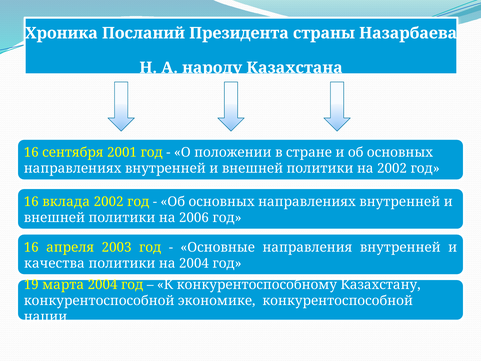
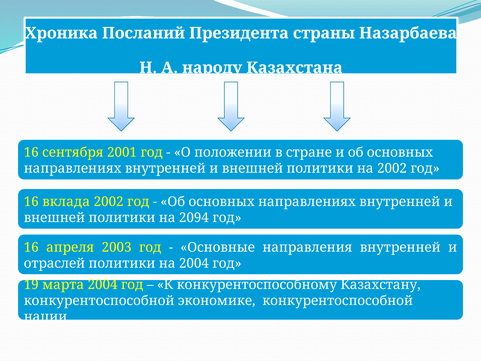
2006: 2006 -> 2094 (194, 218)
качества: качества -> отраслей (54, 263)
